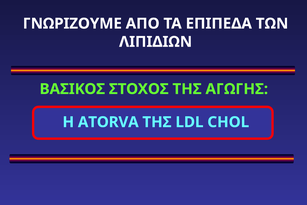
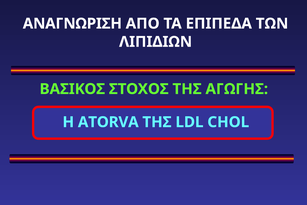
ΓΝΩΡΙΖΟΥΜΕ: ΓΝΩΡΙΖΟΥΜΕ -> ΑΝΑΓΝΩΡΙΣΗ (72, 24)
